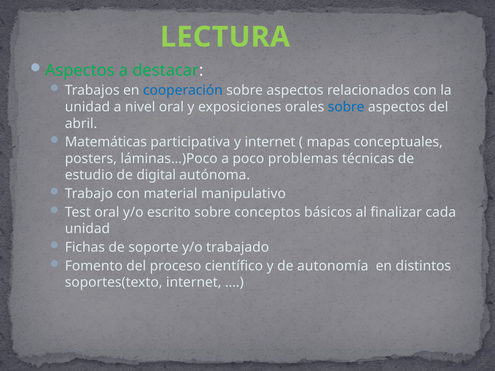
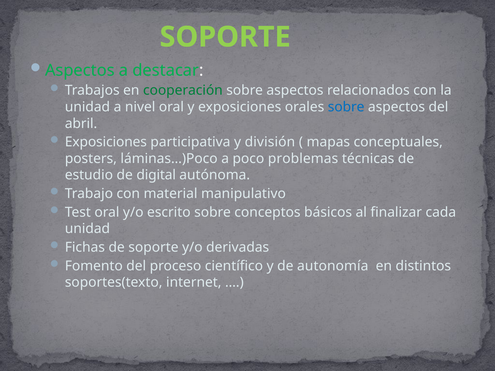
LECTURA: LECTURA -> SOPORTE (225, 37)
cooperación colour: blue -> green (183, 91)
Matemáticas: Matemáticas -> Exposiciones (106, 142)
y internet: internet -> división (270, 142)
trabajado: trabajado -> derivadas (238, 248)
